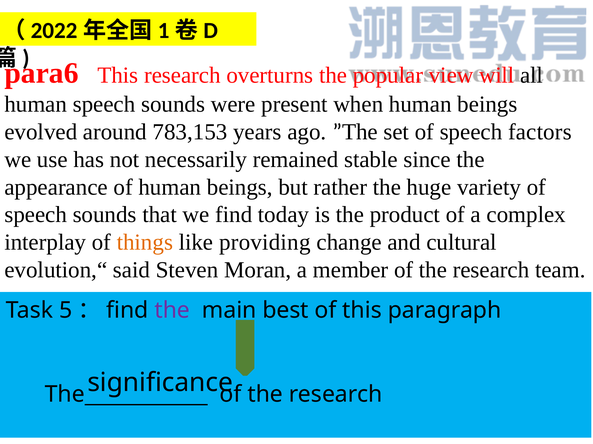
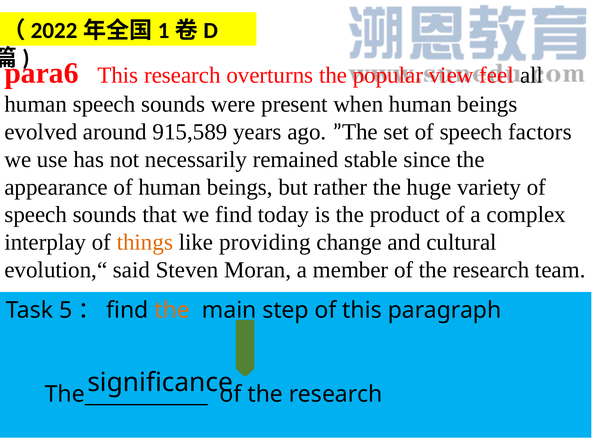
will: will -> feel (497, 75)
783,153: 783,153 -> 915,589 (190, 132)
the colour: purple -> orange (172, 311)
best: best -> step (286, 311)
